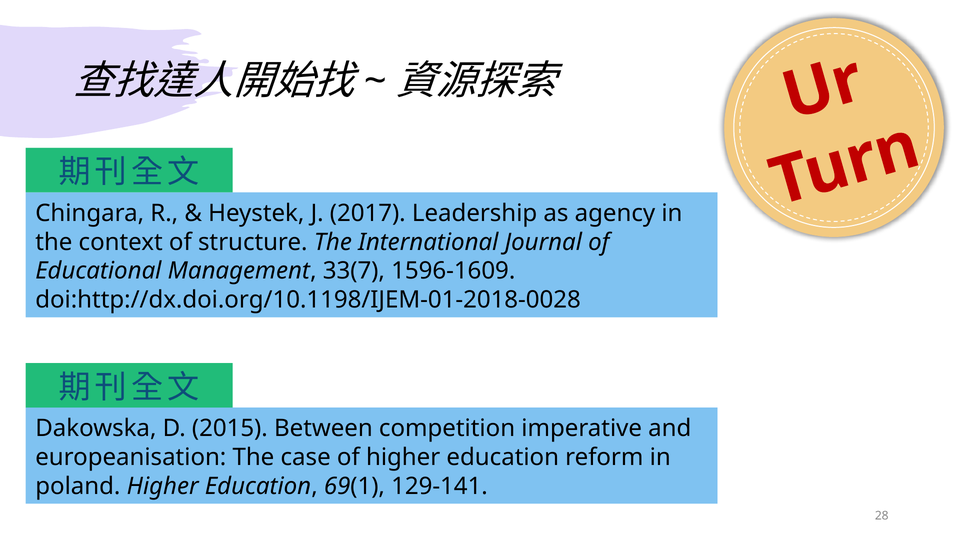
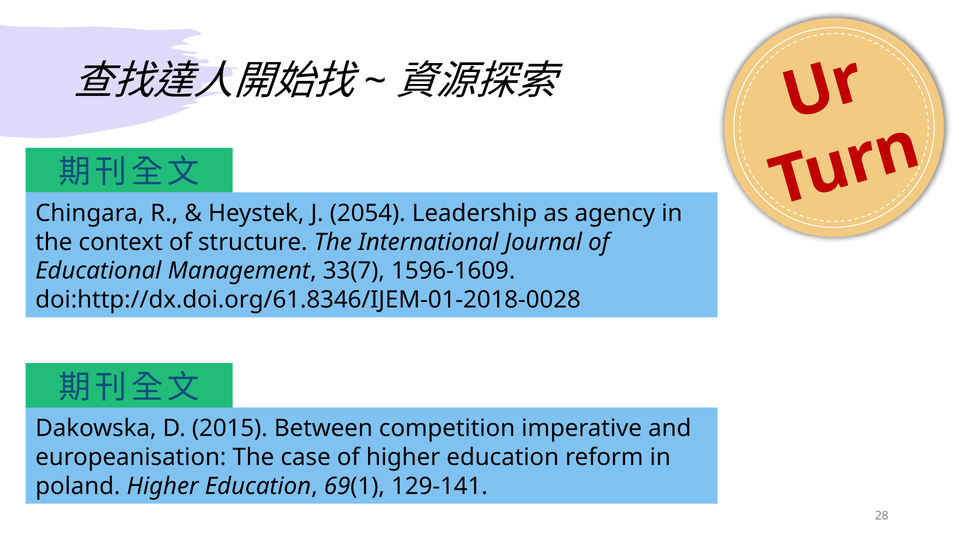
2017: 2017 -> 2054 (368, 213)
doi:http://dx.doi.org/10.1198/IJEM-01-2018-0028: doi:http://dx.doi.org/10.1198/IJEM-01-2018-0028 -> doi:http://dx.doi.org/61.8346/IJEM-01-2018-0028 (308, 300)
